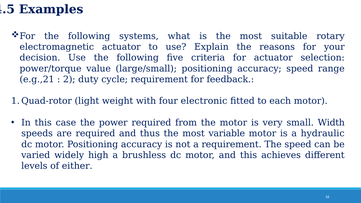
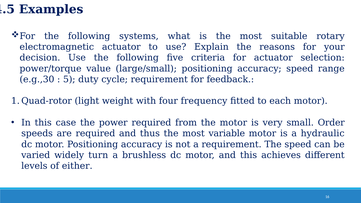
e.g.,21: e.g.,21 -> e.g.,30 (37, 79)
2: 2 -> 5 (69, 79)
electronic: electronic -> frequency (204, 101)
Width: Width -> Order (331, 123)
high: high -> turn (98, 155)
